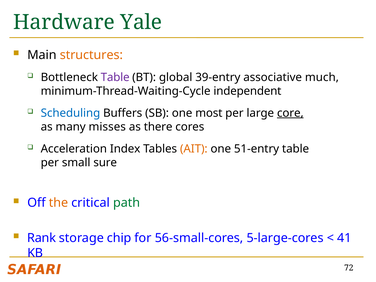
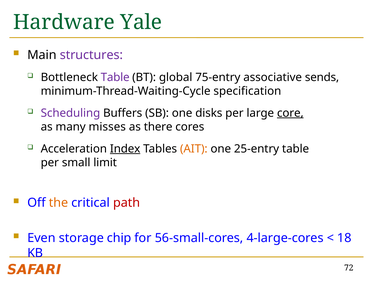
structures colour: orange -> purple (91, 55)
39-entry: 39-entry -> 75-entry (218, 77)
much: much -> sends (322, 77)
independent: independent -> specification (247, 91)
Scheduling colour: blue -> purple (70, 113)
most: most -> disks (209, 113)
Index underline: none -> present (125, 149)
51-entry: 51-entry -> 25-entry (257, 149)
sure: sure -> limit (105, 162)
path colour: green -> red (127, 203)
Rank: Rank -> Even (41, 238)
5-large-cores: 5-large-cores -> 4-large-cores (285, 238)
41: 41 -> 18 (344, 238)
